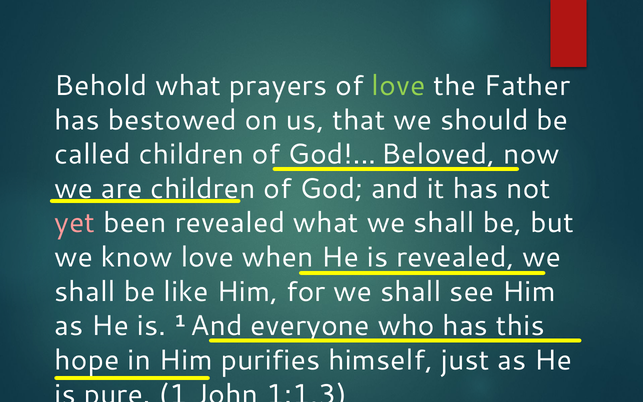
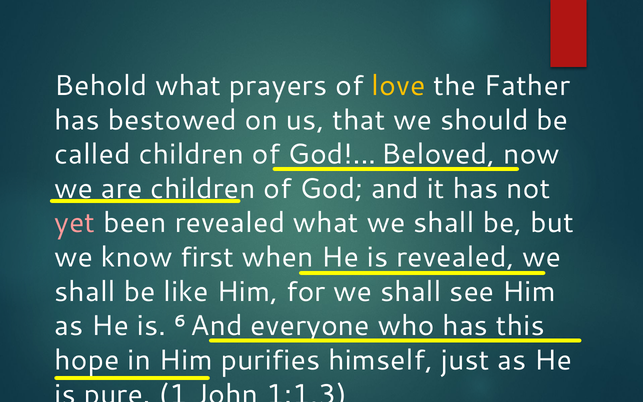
love colour: light green -> yellow (398, 86)
know love: love -> first (207, 257)
is 1: 1 -> 6 (180, 321)
